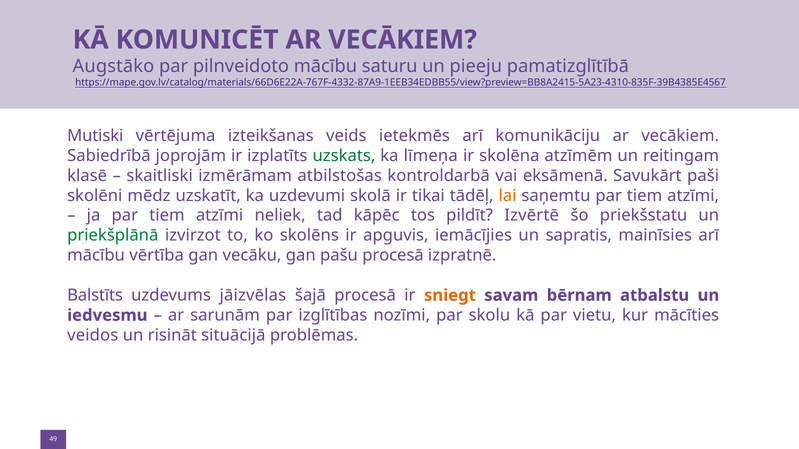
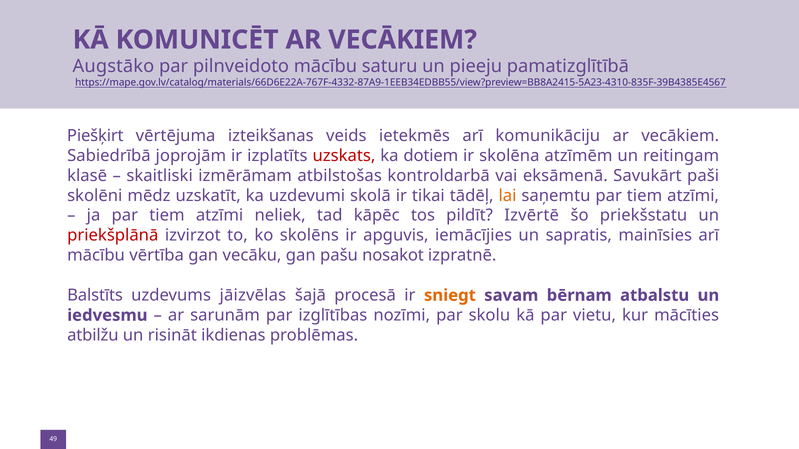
Mutiski: Mutiski -> Piešķirt (95, 136)
uzskats colour: green -> red (344, 156)
līmeņa: līmeņa -> dotiem (431, 156)
priekšplānā colour: green -> red (113, 236)
pašu procesā: procesā -> nosakot (393, 256)
veidos: veidos -> atbilžu (93, 336)
situācijā: situācijā -> ikdienas (233, 336)
